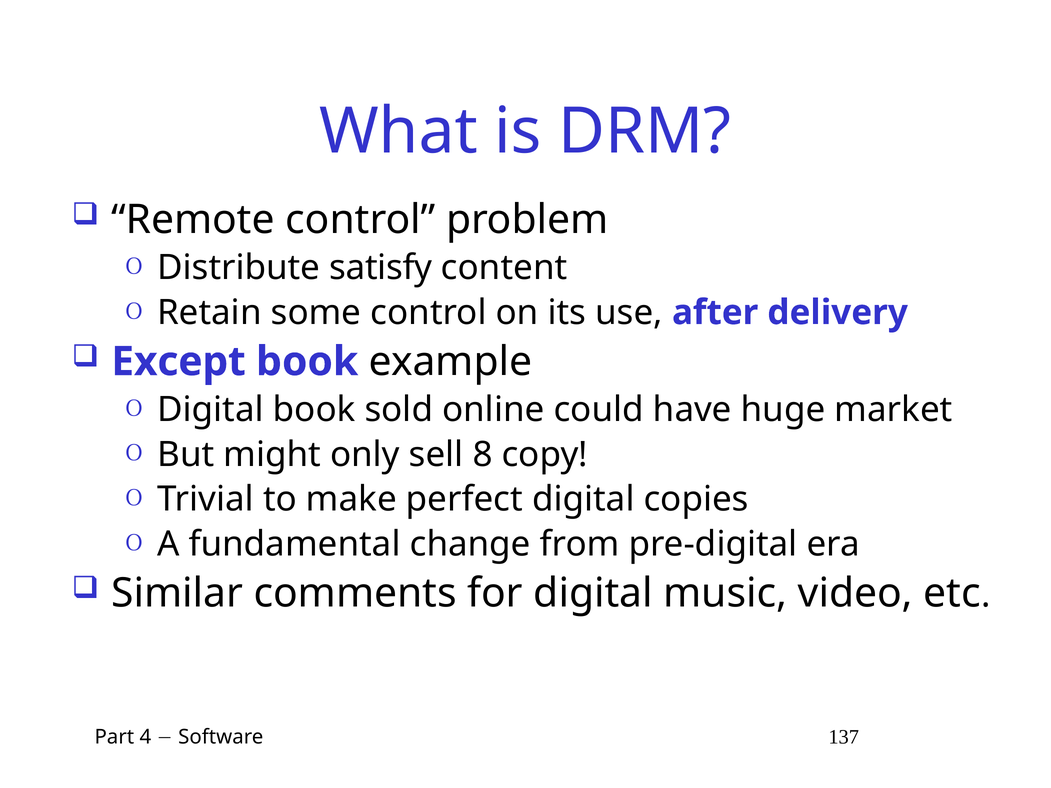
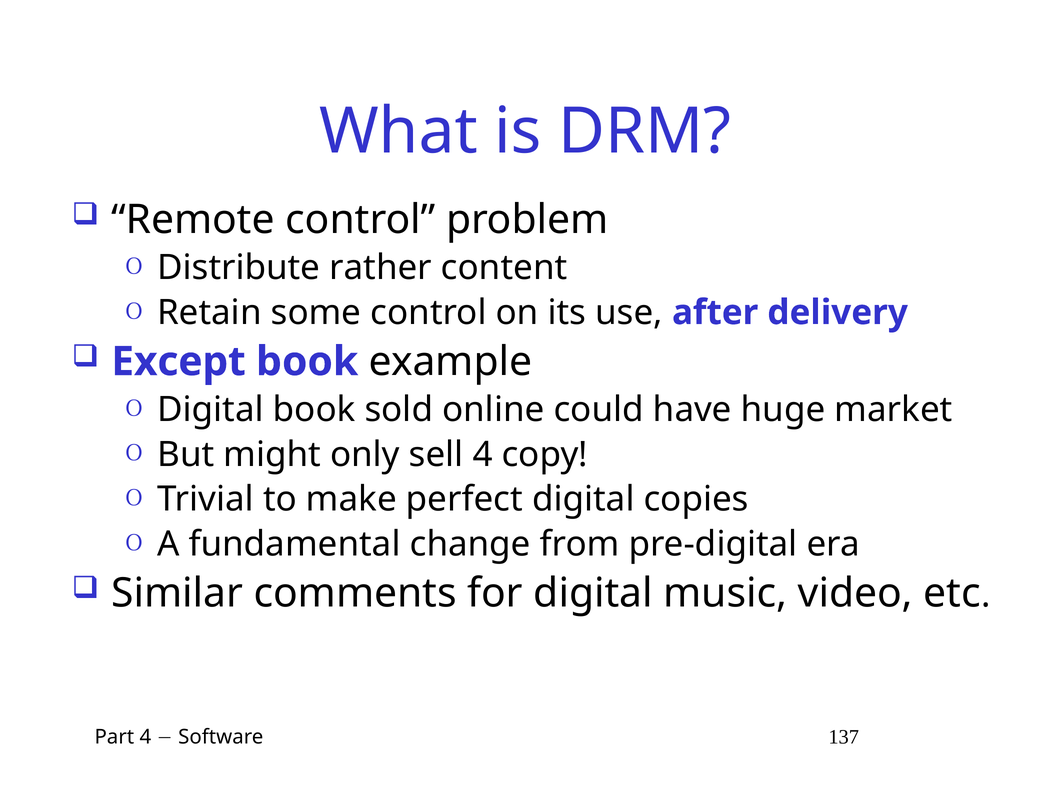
satisfy: satisfy -> rather (381, 268)
sell 8: 8 -> 4 (483, 455)
